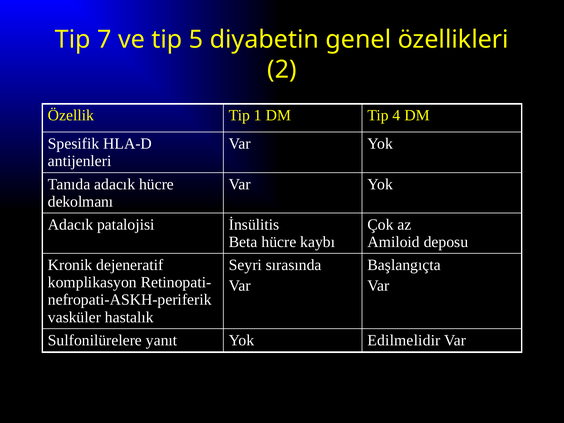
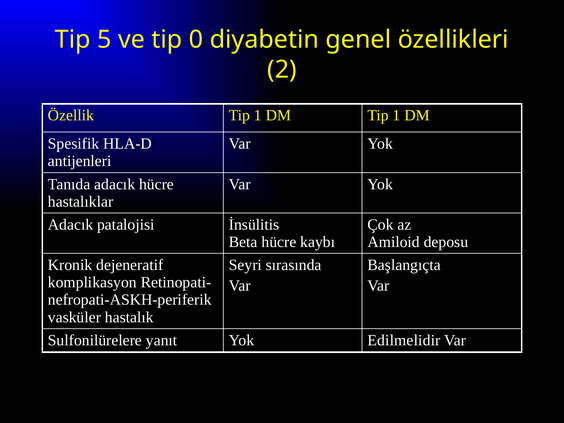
7: 7 -> 5 (104, 40)
5: 5 -> 0 (196, 40)
DM Tip 4: 4 -> 1 (397, 115)
dekolmanı: dekolmanı -> hastalıklar (81, 202)
